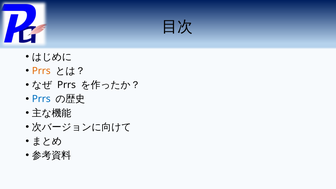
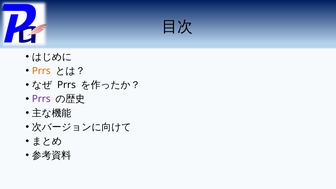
Prrs colour: blue -> purple (41, 99)
